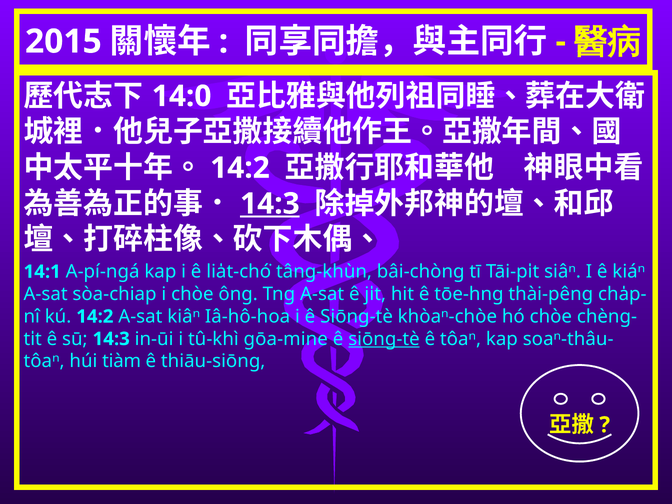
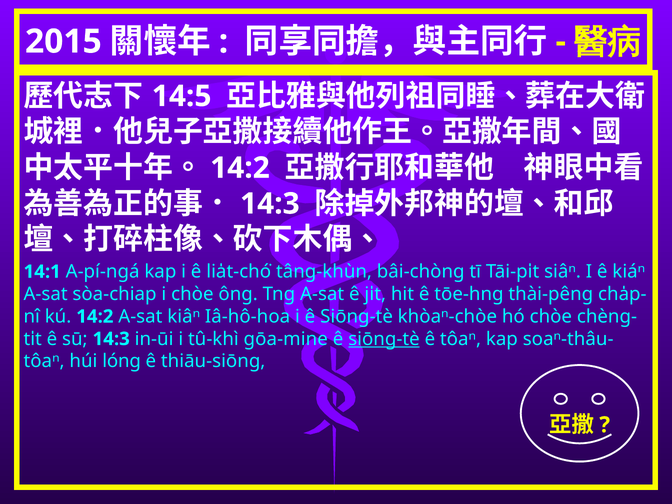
14:0: 14:0 -> 14:5 (182, 96)
14:3 underline: present -> none (270, 204)
tiàm: tiàm -> lóng (122, 361)
